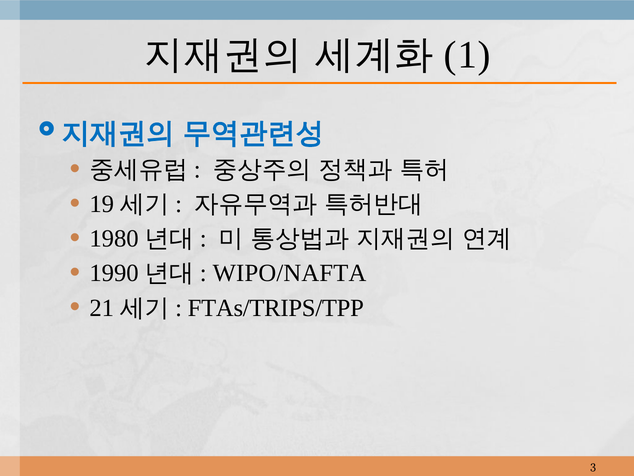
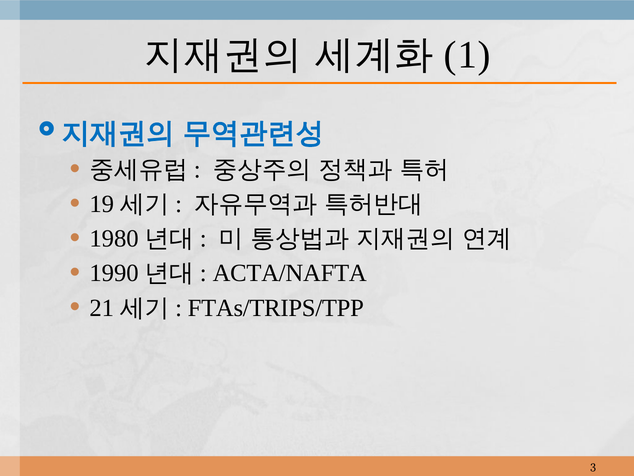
WIPO/NAFTA: WIPO/NAFTA -> ACTA/NAFTA (290, 273)
